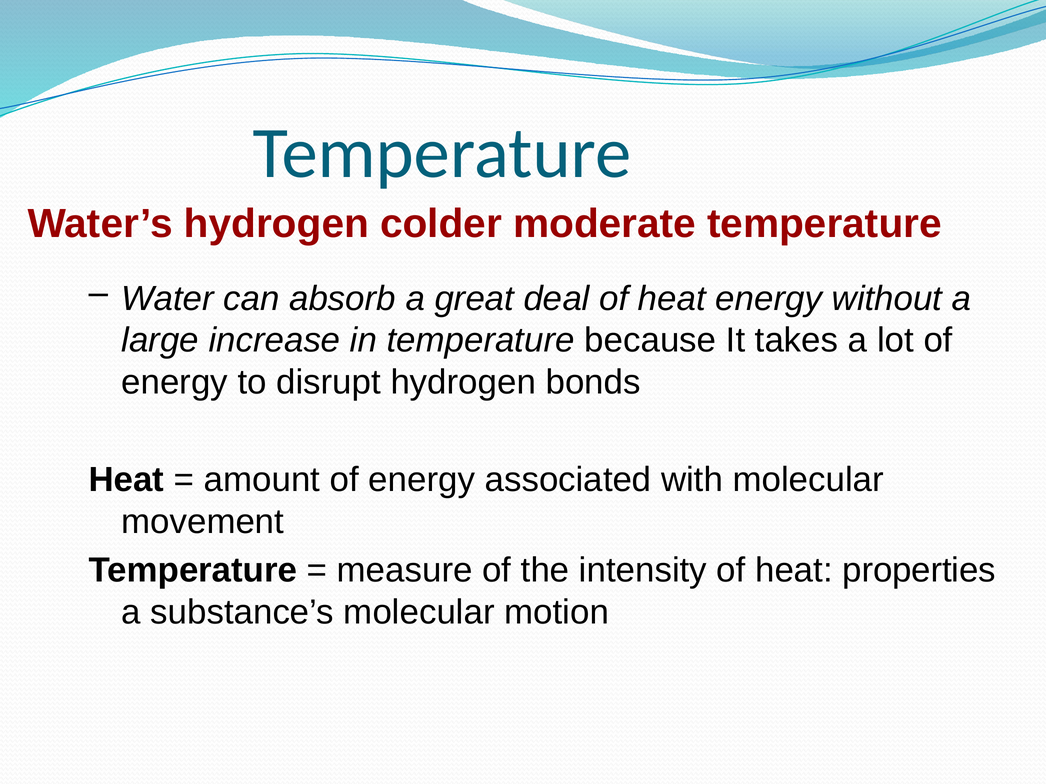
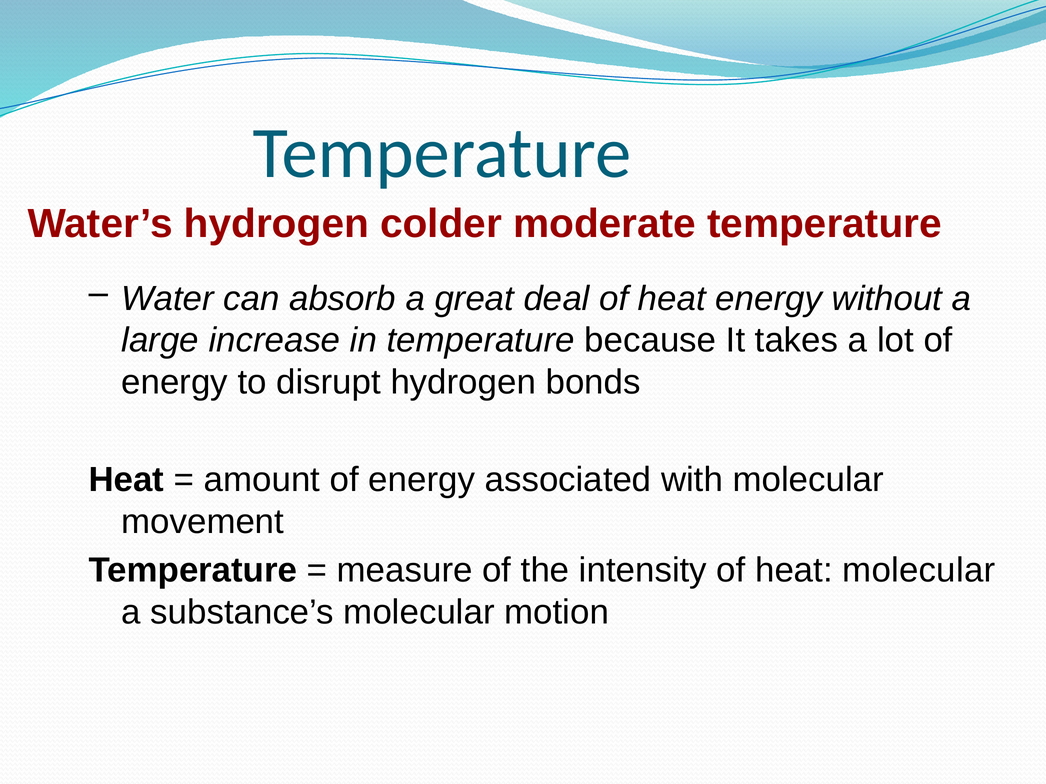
heat properties: properties -> molecular (919, 571)
